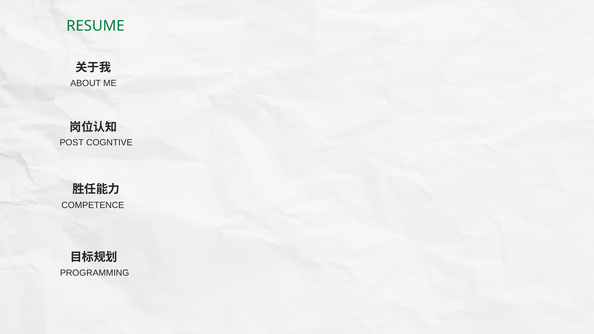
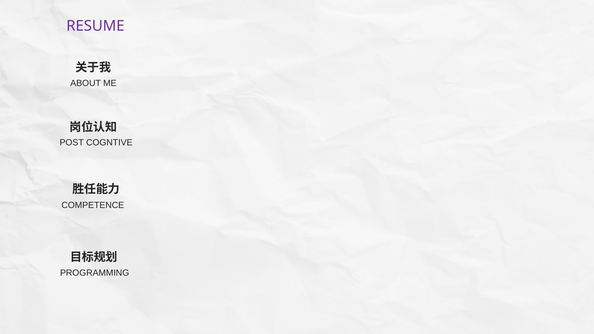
RESUME colour: green -> purple (95, 26)
